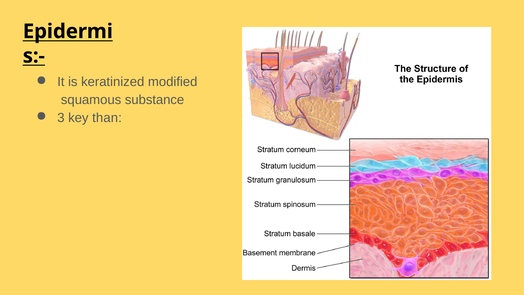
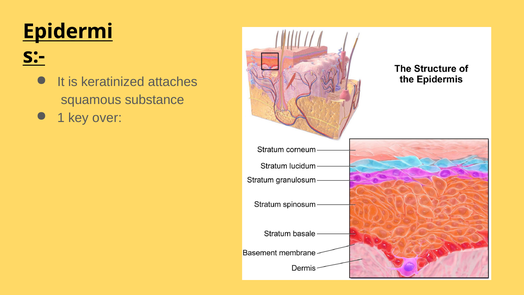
modified: modified -> attaches (173, 82)
3: 3 -> 1 (61, 118)
than: than -> over (107, 118)
